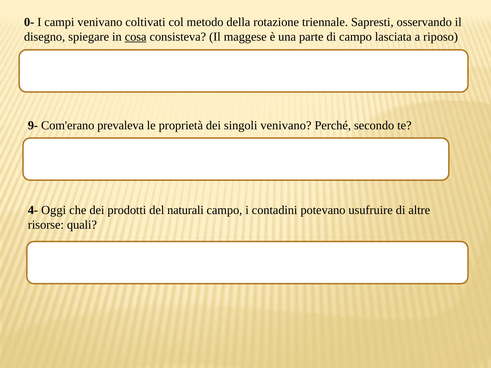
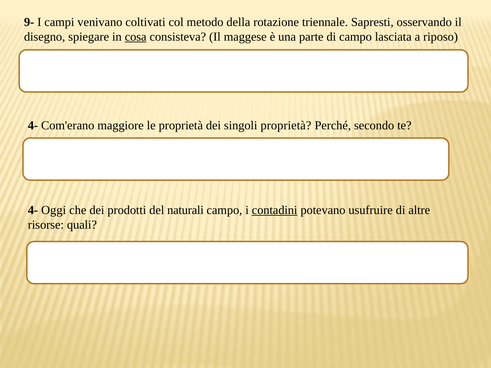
0-: 0- -> 9- (29, 22)
9-: 9- -> 4- (33, 126)
prevaleva: prevaleva -> maggiore (121, 126)
singoli venivano: venivano -> proprietà (286, 126)
contadini underline: none -> present (275, 210)
